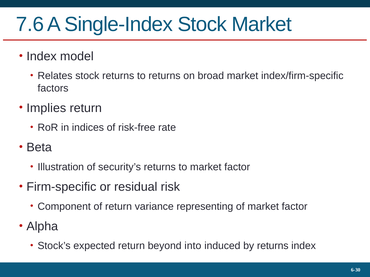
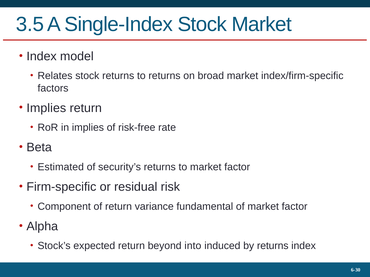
7.6: 7.6 -> 3.5 (30, 25)
in indices: indices -> implies (88, 128)
Illustration: Illustration -> Estimated (61, 167)
representing: representing -> fundamental (205, 207)
